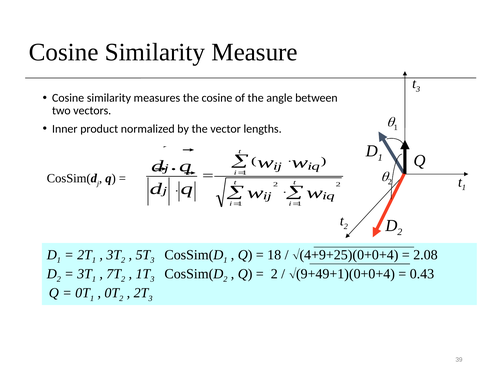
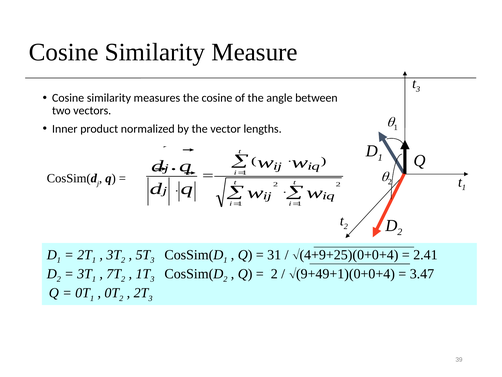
18: 18 -> 31 (274, 254)
2.08: 2.08 -> 2.41 (425, 254)
0.43: 0.43 -> 3.47 (422, 273)
